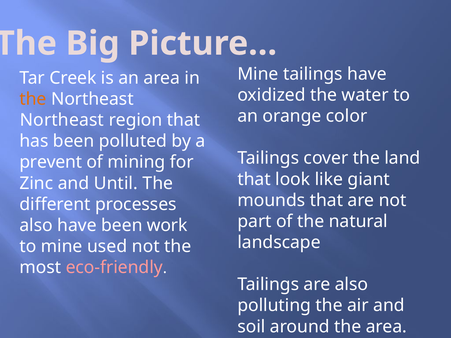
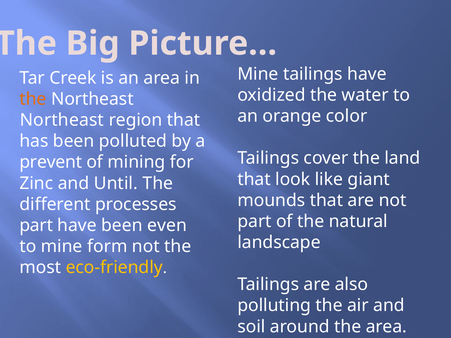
also: also -> part (36, 225)
work: work -> even (167, 225)
used: used -> form (107, 247)
eco-friendly colour: pink -> yellow (114, 268)
